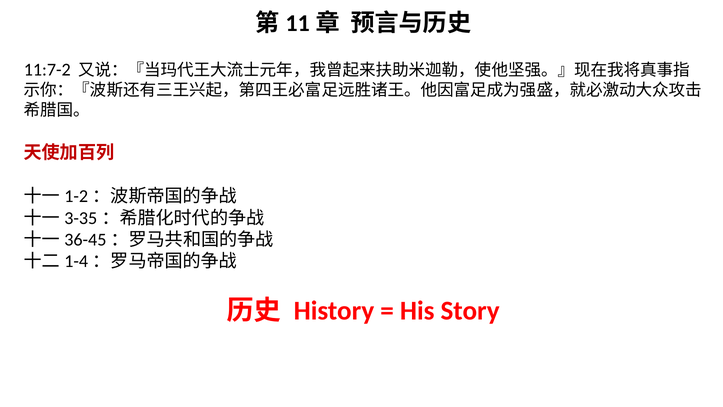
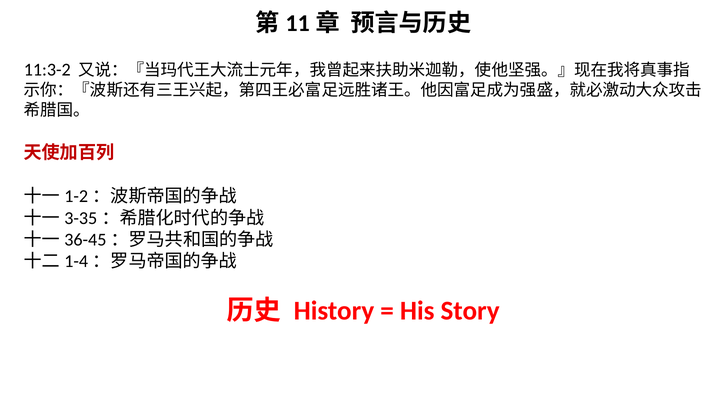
11:7-2: 11:7-2 -> 11:3-2 (47, 70)
